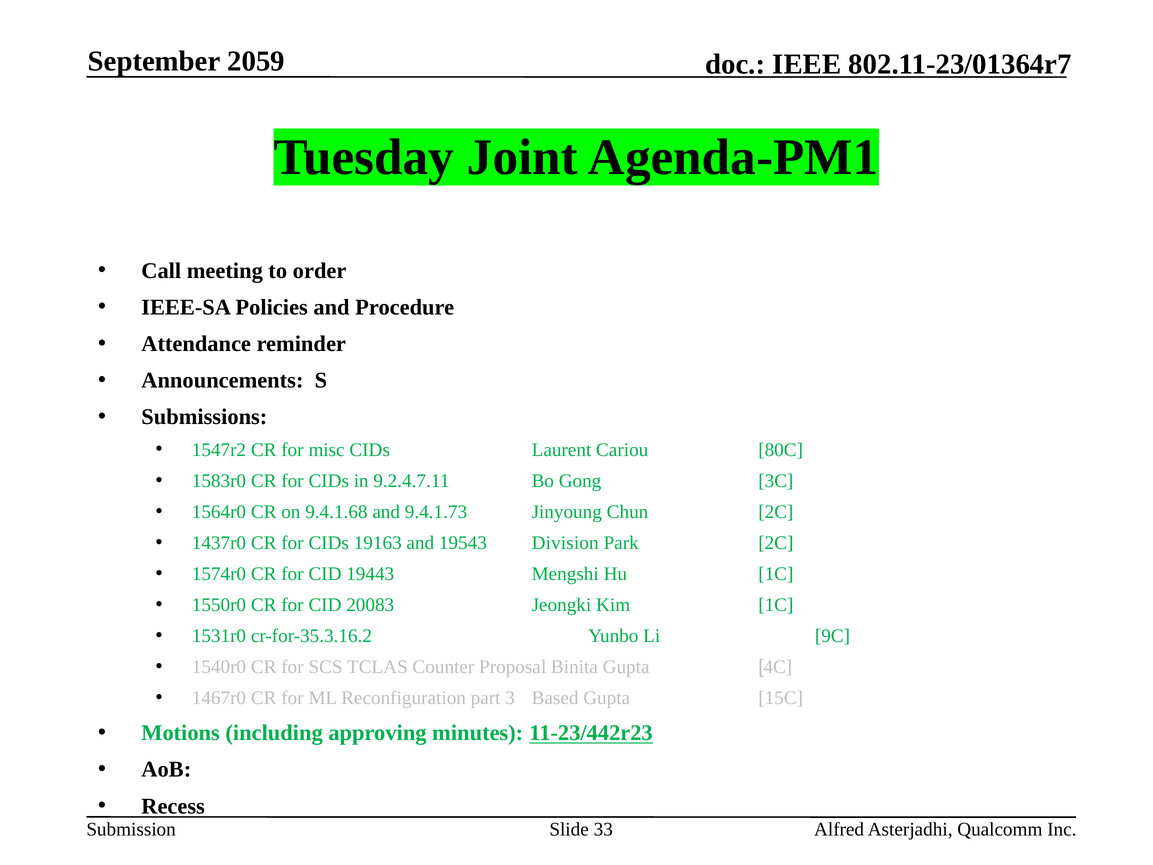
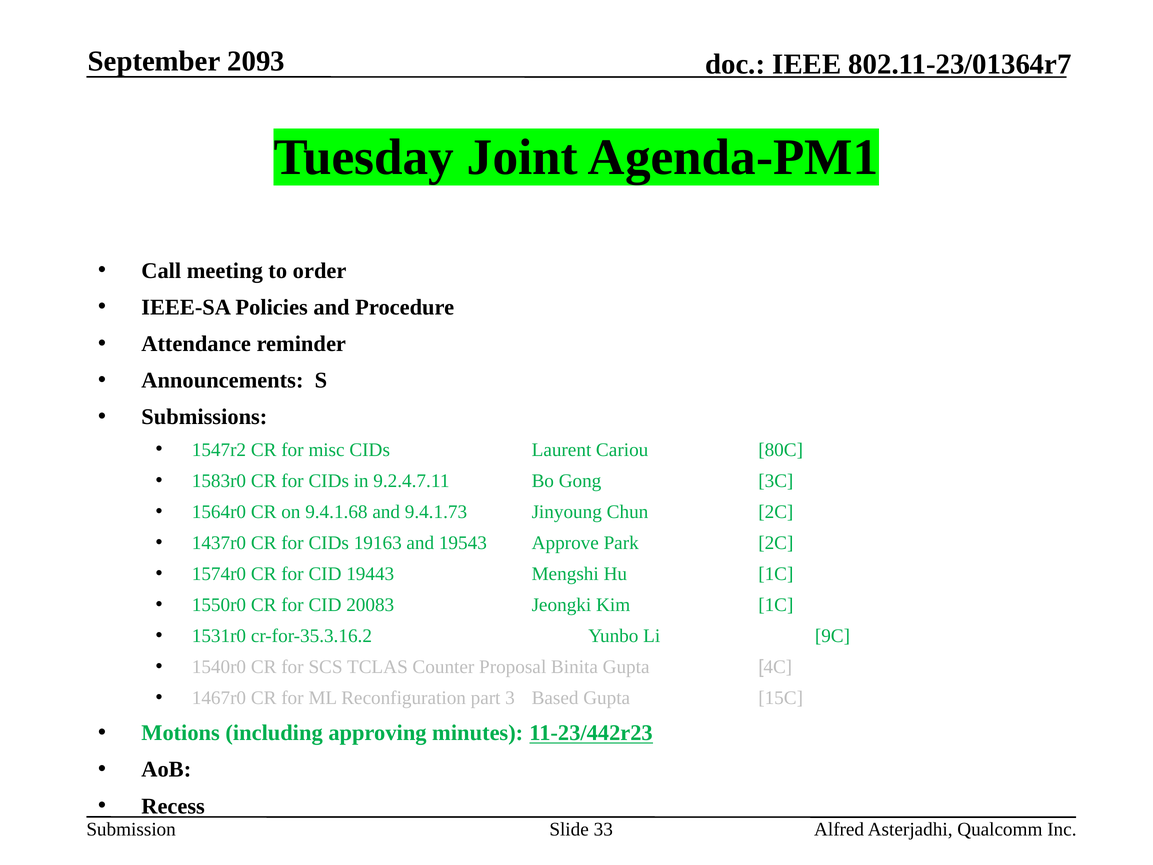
2059: 2059 -> 2093 (256, 61)
Division: Division -> Approve (565, 543)
